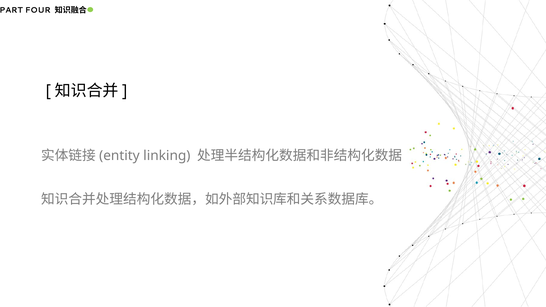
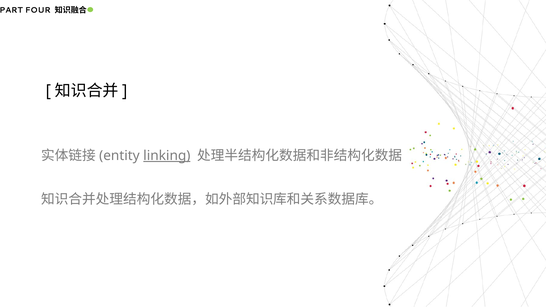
linking underline: none -> present (167, 156)
